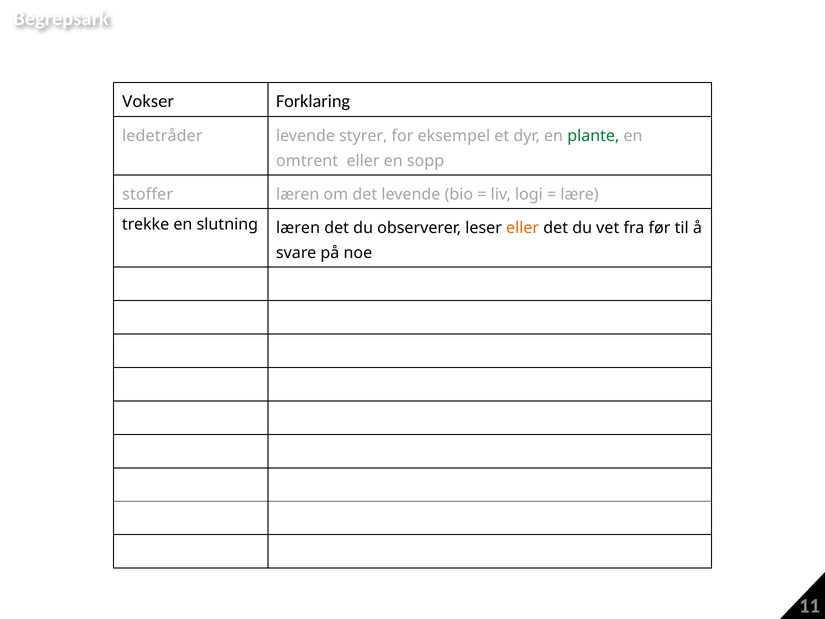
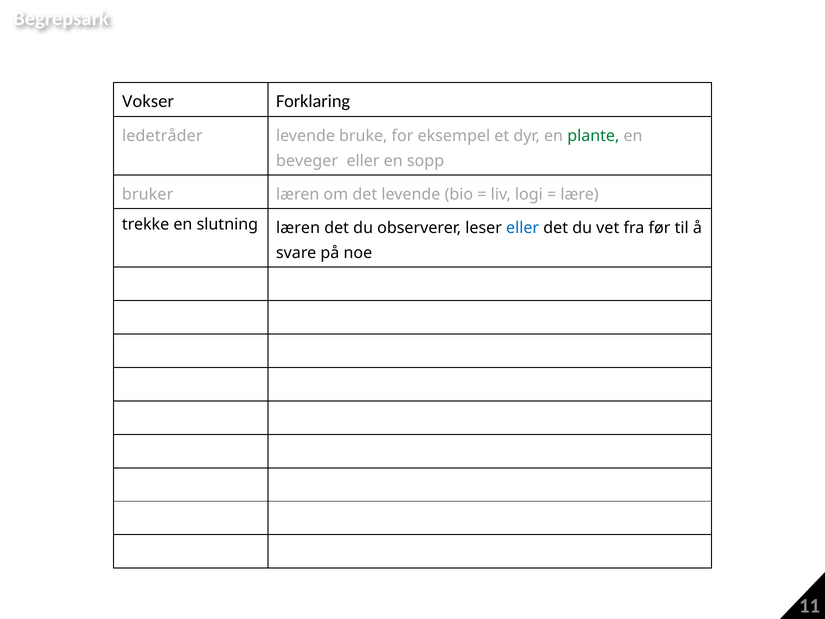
styrer: styrer -> bruke (363, 136)
omtrent: omtrent -> beveger (307, 161)
stoffer: stoffer -> bruker (148, 194)
eller colour: orange -> blue (523, 228)
